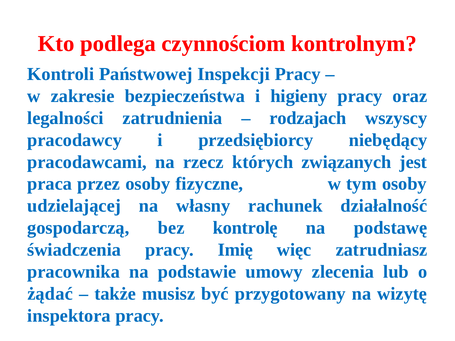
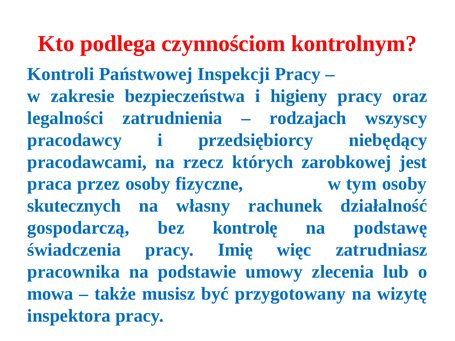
związanych: związanych -> zarobkowej (346, 162)
udzielającej: udzielającej -> skutecznych (74, 206)
żądać: żądać -> mowa (50, 294)
